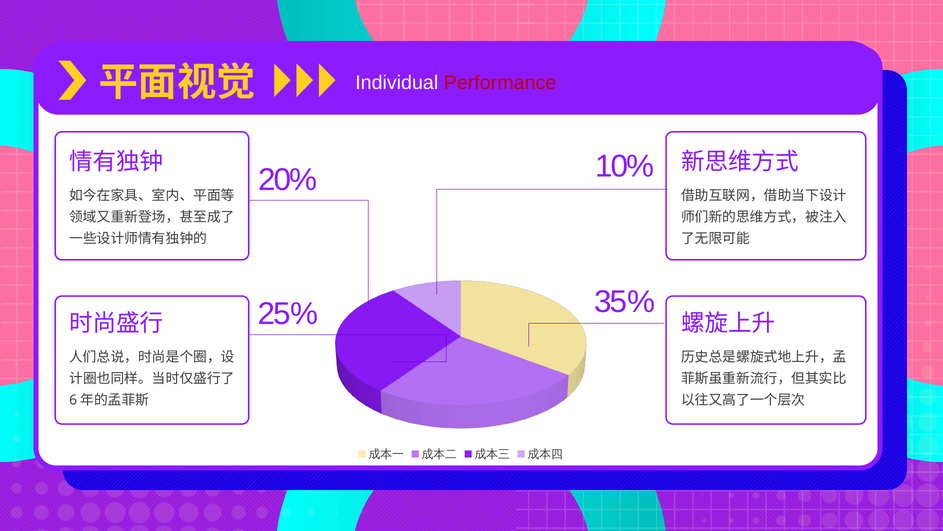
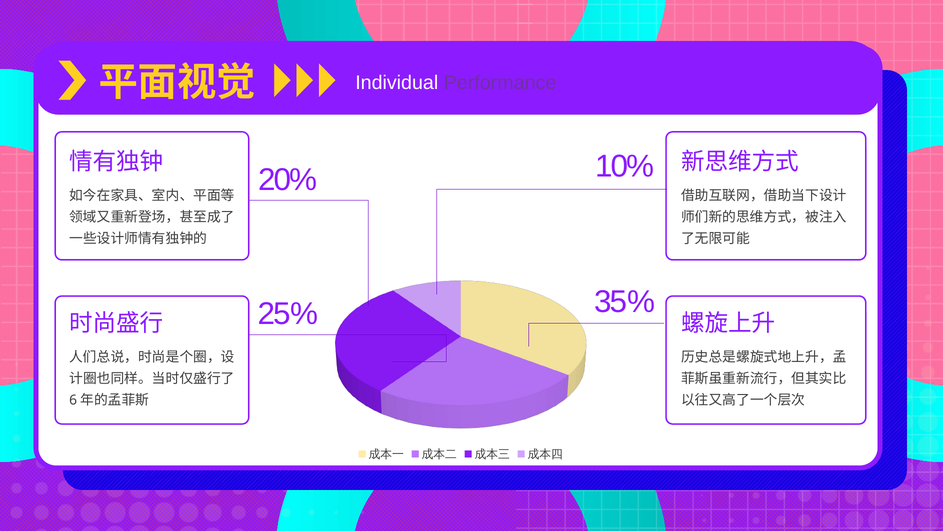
Performance colour: red -> purple (500, 83)
